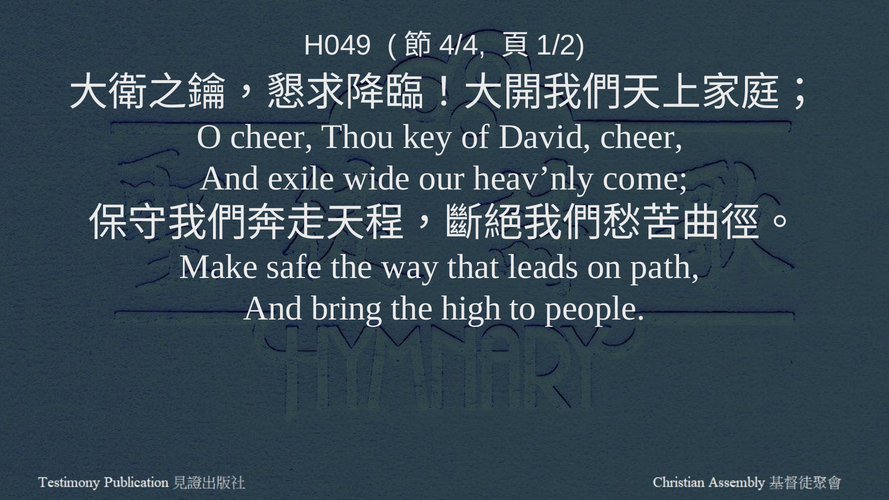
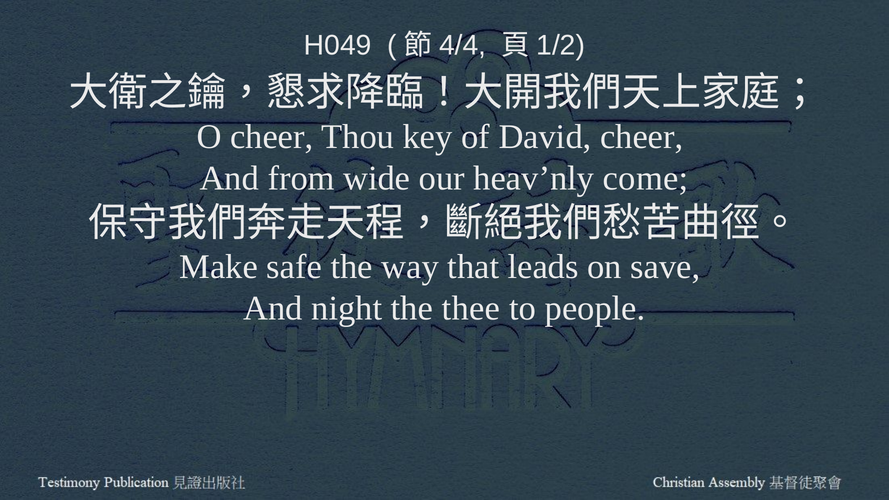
exile: exile -> from (301, 178)
path: path -> save (665, 267)
bring: bring -> night (347, 309)
high: high -> thee (471, 309)
